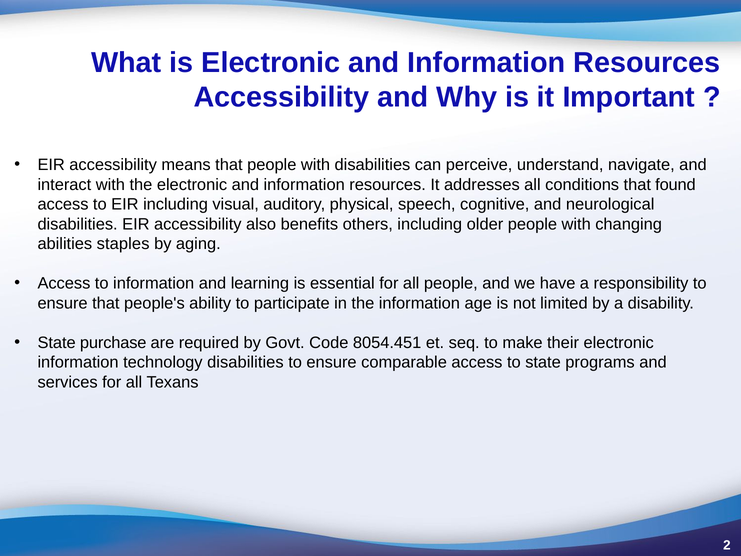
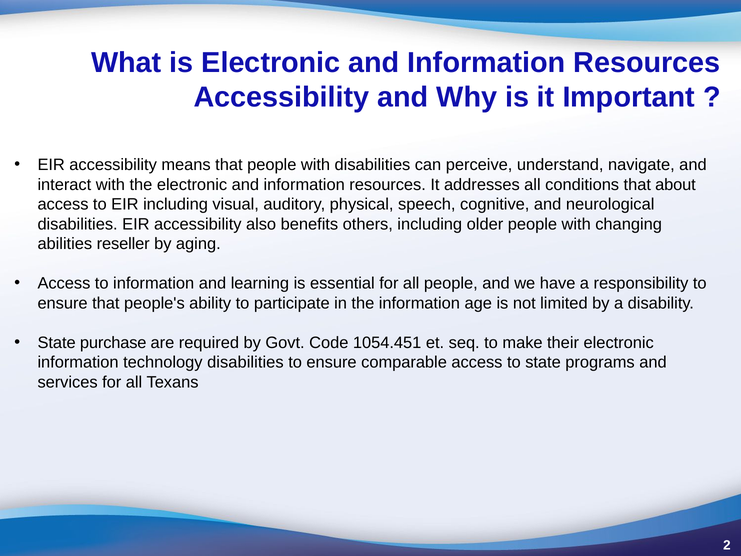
found: found -> about (675, 185)
staples: staples -> reseller (123, 244)
8054.451: 8054.451 -> 1054.451 (387, 343)
